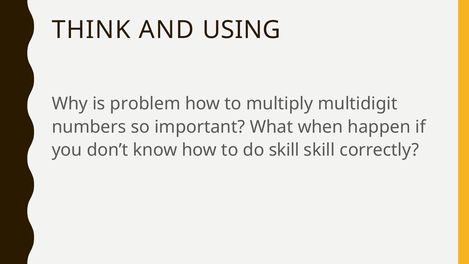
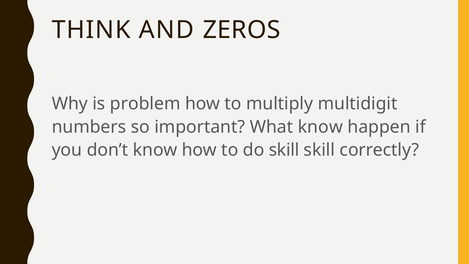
USING: USING -> ZEROS (242, 30)
What when: when -> know (320, 127)
